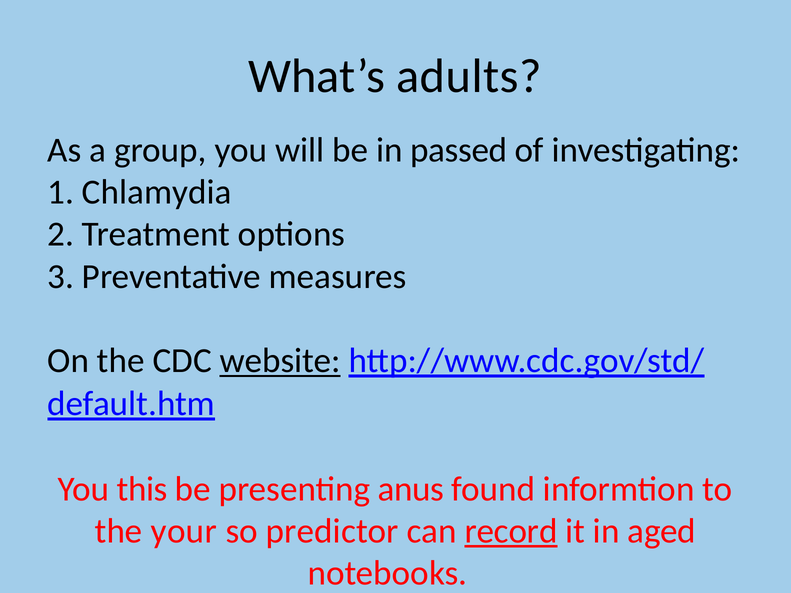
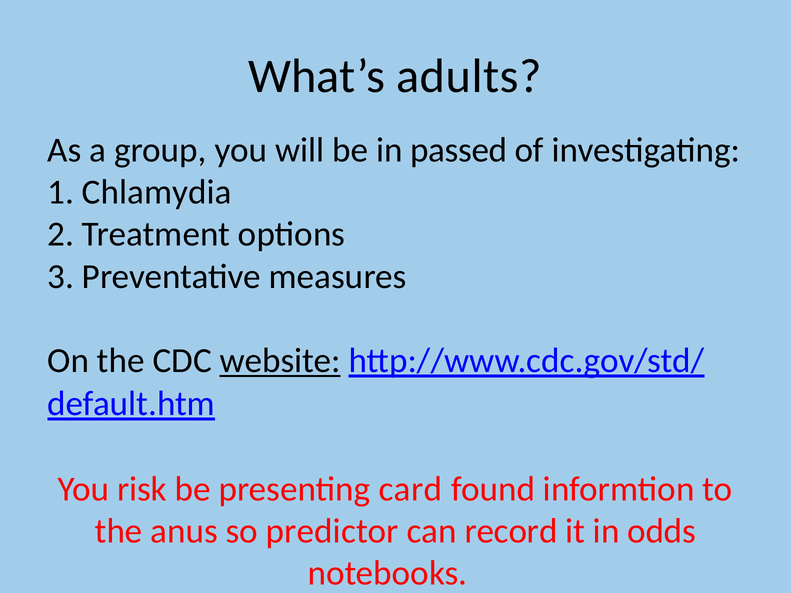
this: this -> risk (142, 489)
anus: anus -> card (410, 489)
your: your -> anus (184, 531)
record underline: present -> none (511, 531)
aged: aged -> odds (662, 531)
